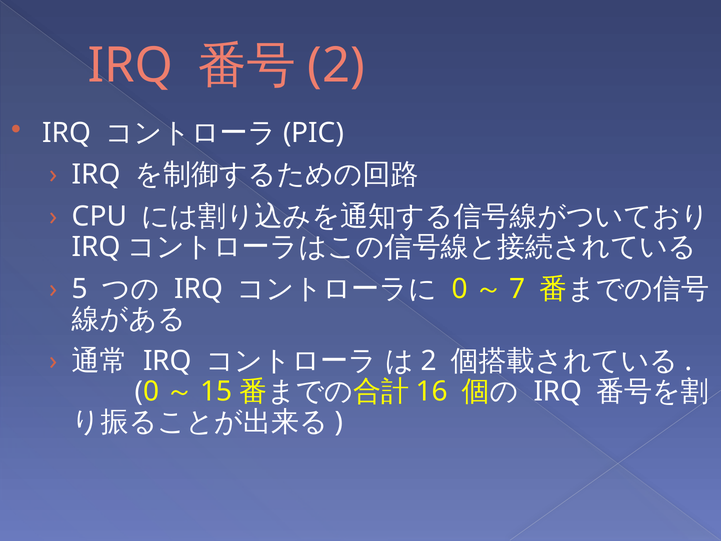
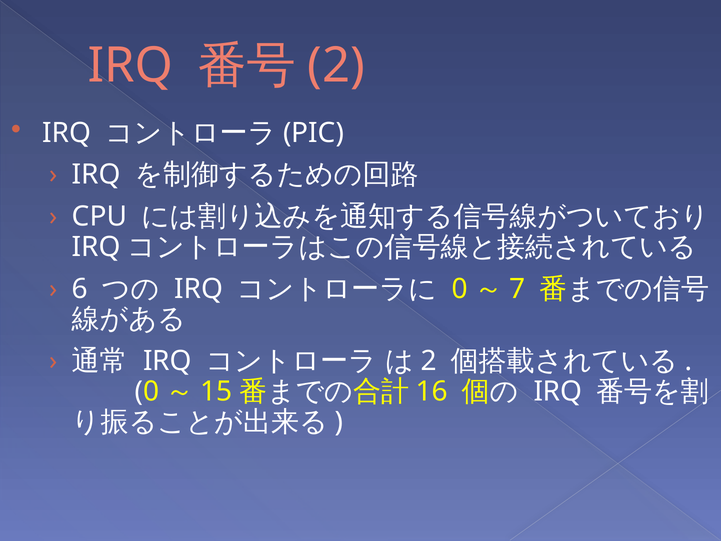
5: 5 -> 6 (80, 289)
